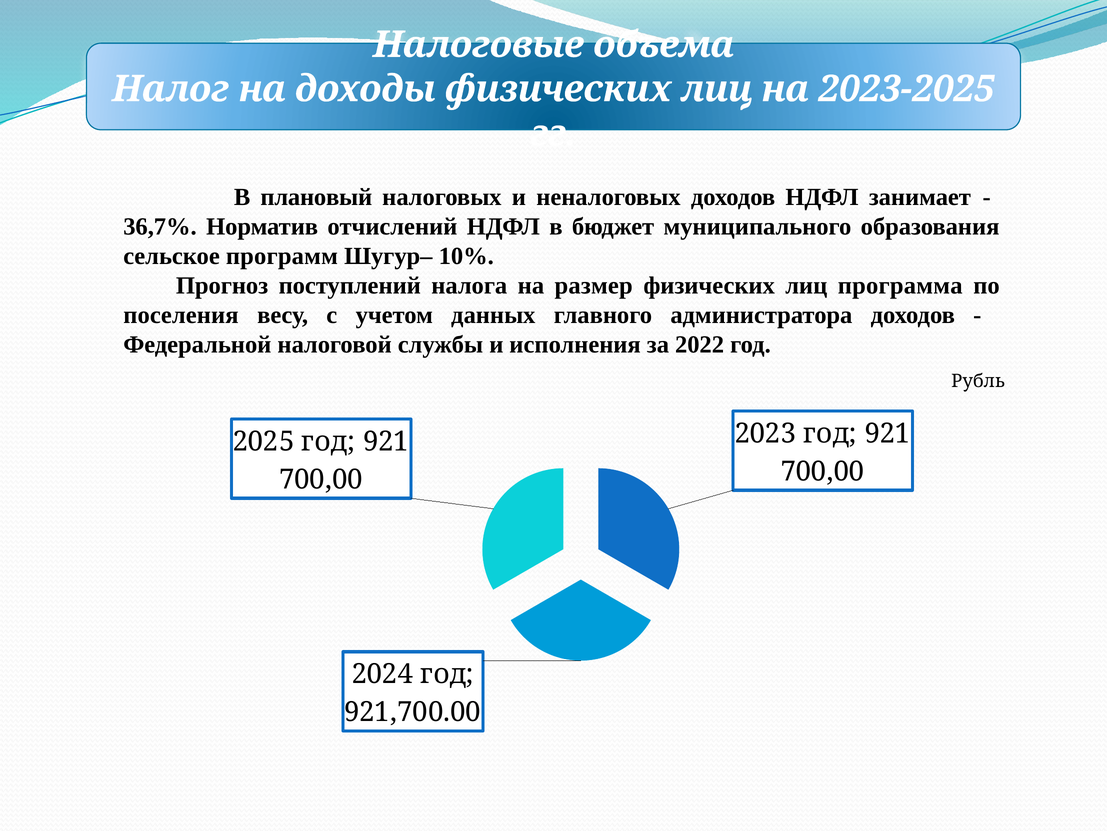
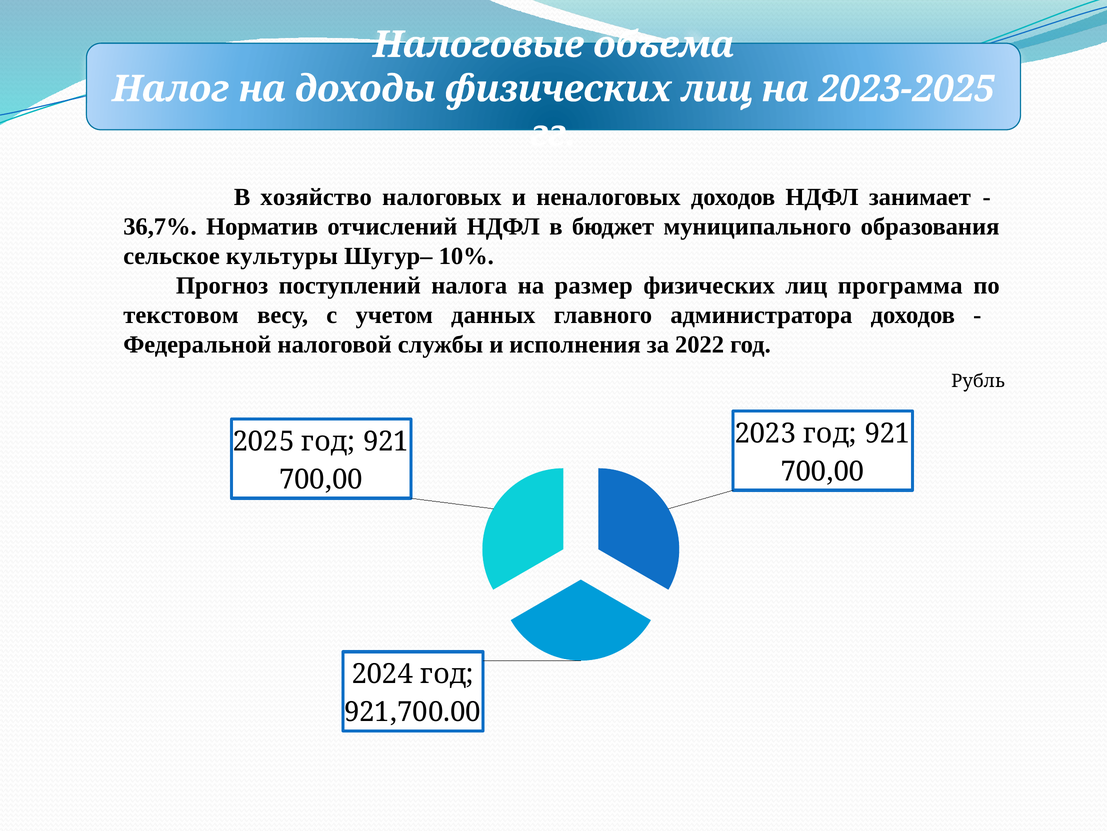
плановый: плановый -> хозяйство (316, 197)
программ: программ -> культуры (282, 256)
поселения: поселения -> текстовом (181, 315)
